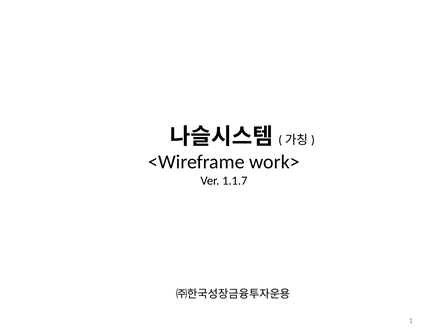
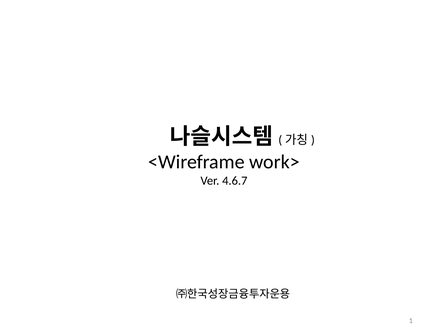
1.1.7: 1.1.7 -> 4.6.7 (235, 181)
